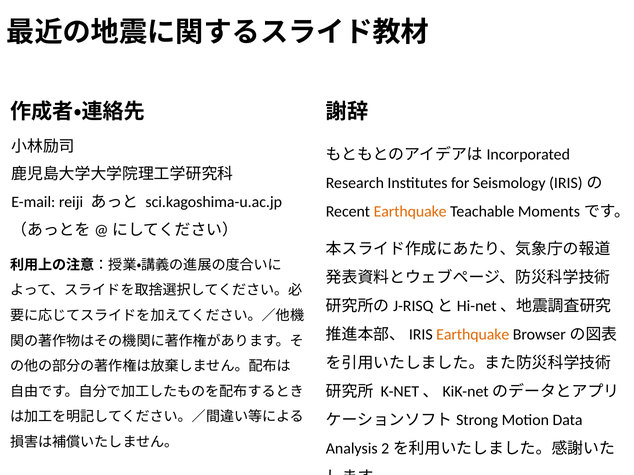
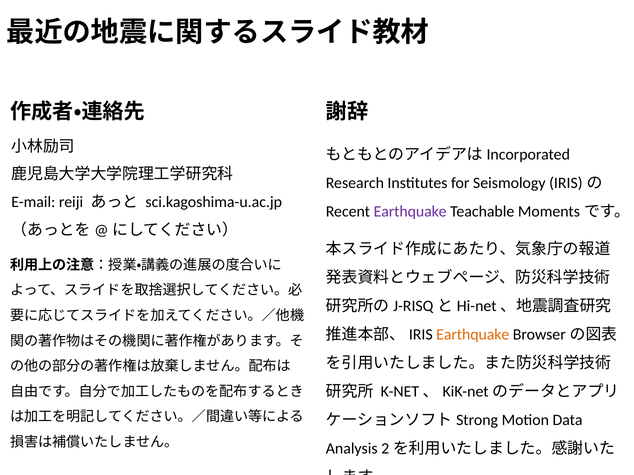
Earthquake colour: orange -> purple (410, 212)
